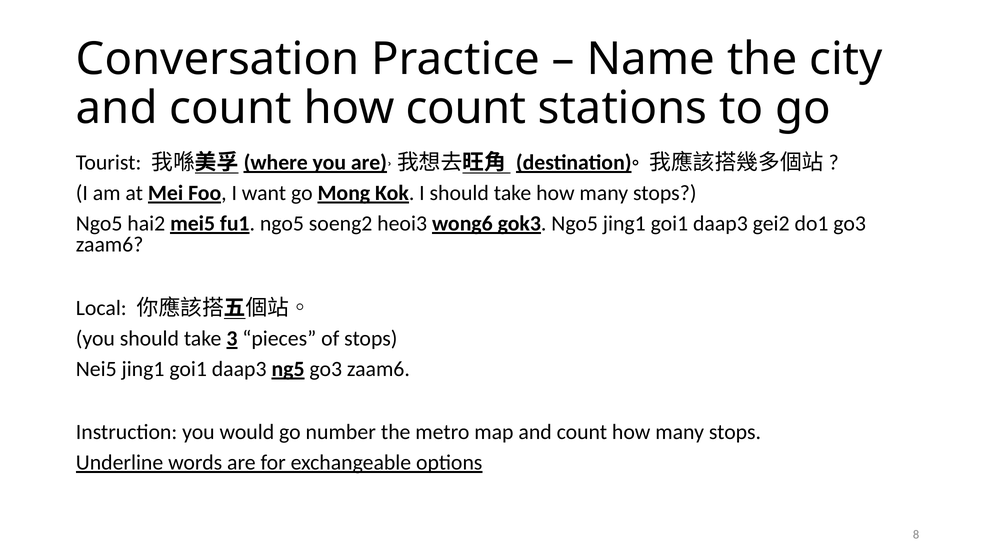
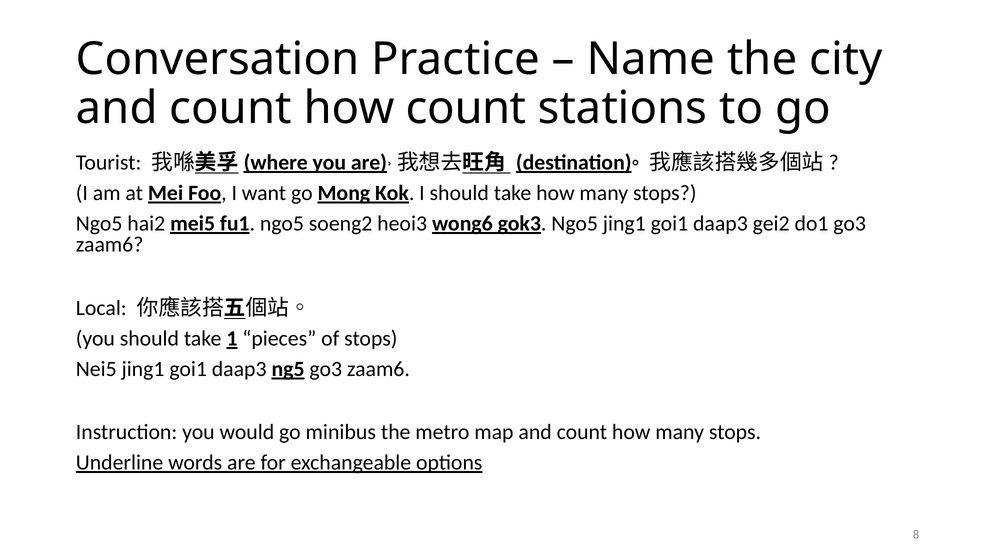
3: 3 -> 1 (232, 338)
number: number -> minibus (341, 432)
